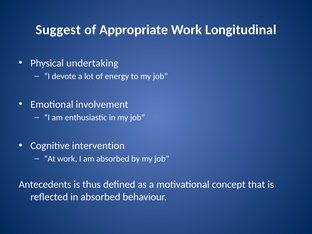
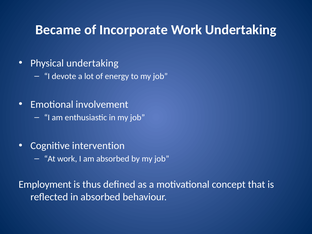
Suggest: Suggest -> Became (58, 30)
Appropriate: Appropriate -> Incorporate (134, 30)
Work Longitudinal: Longitudinal -> Undertaking (241, 30)
Antecedents: Antecedents -> Employment (45, 185)
